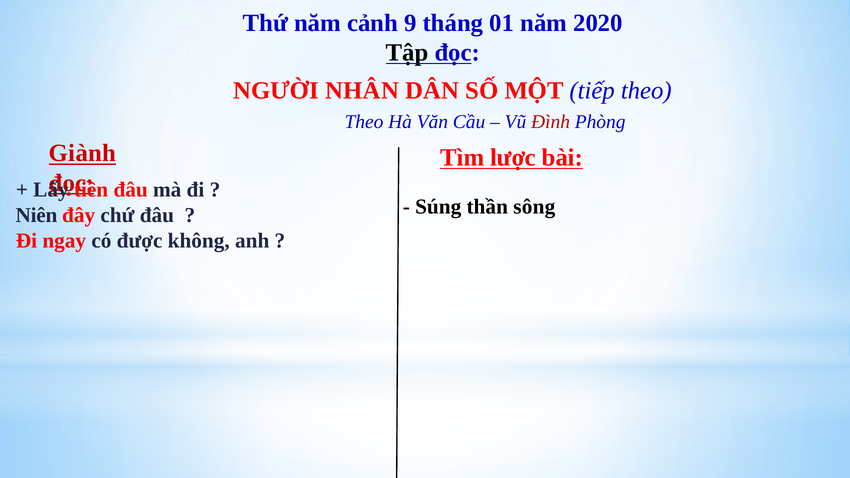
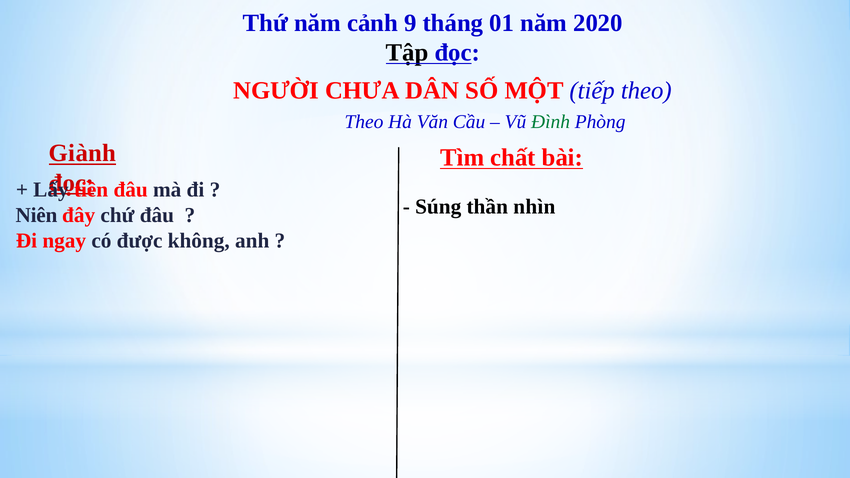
NHÂN: NHÂN -> CHƯA (362, 91)
Đình colour: red -> green (551, 122)
lược: lược -> chất (513, 158)
sông: sông -> nhìn (534, 207)
